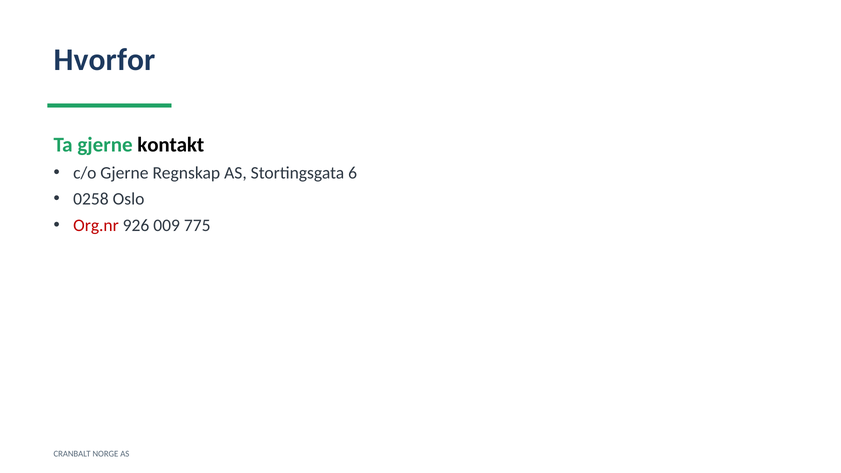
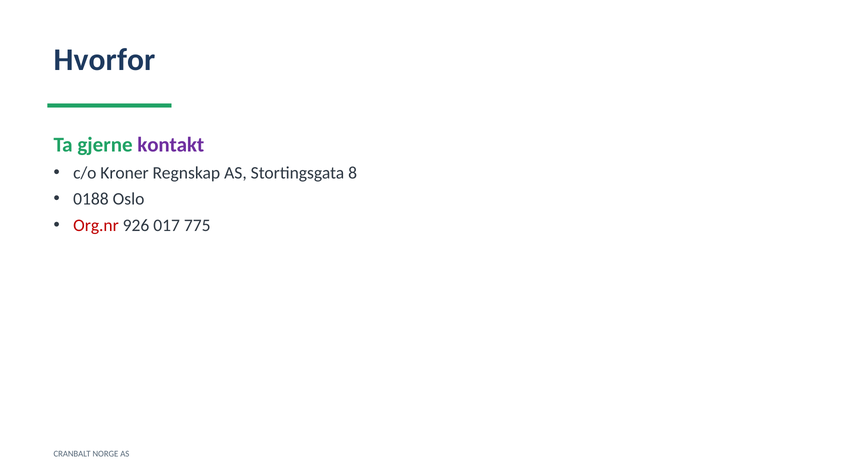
kontakt colour: black -> purple (171, 145)
c/o Gjerne: Gjerne -> Kroner (125, 173)
6: 6 -> 8 (353, 173)
0258: 0258 -> 0188 (91, 199)
009: 009 -> 017 (167, 226)
